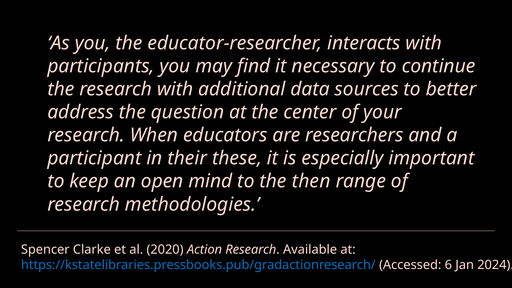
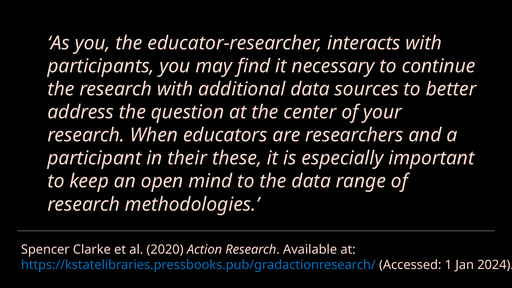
the then: then -> data (311, 181)
6: 6 -> 1 (448, 265)
